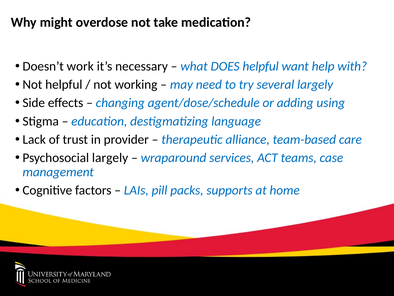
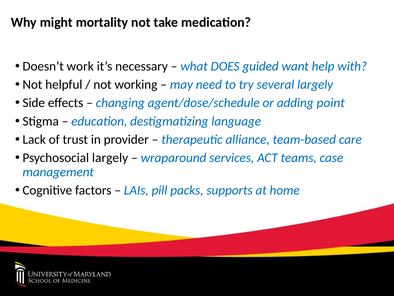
overdose: overdose -> mortality (102, 22)
DOES helpful: helpful -> guided (261, 66)
using: using -> point (331, 103)
